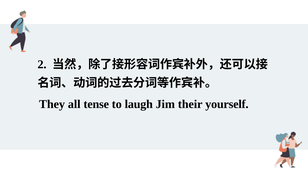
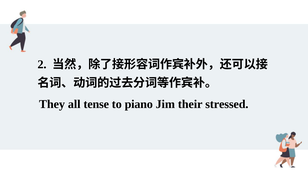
laugh: laugh -> piano (139, 104)
yourself: yourself -> stressed (227, 104)
